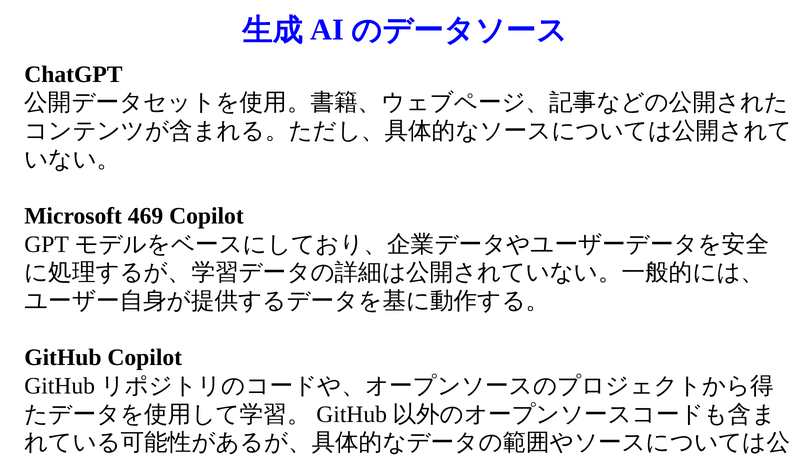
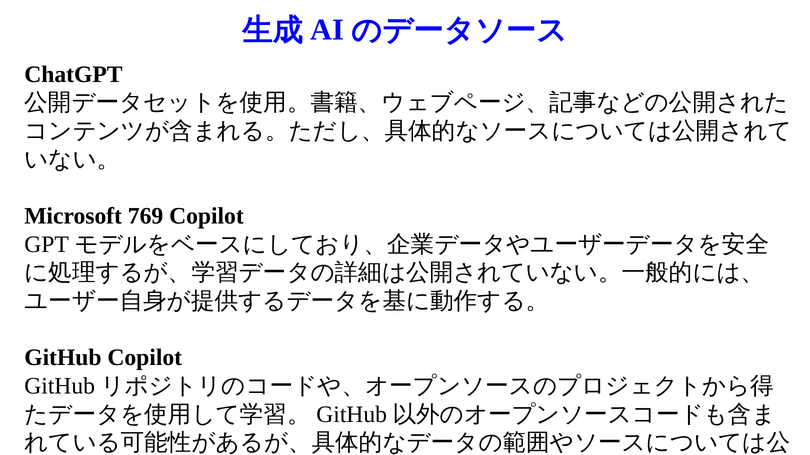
469: 469 -> 769 (146, 216)
